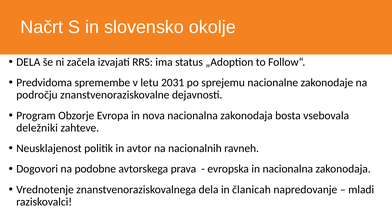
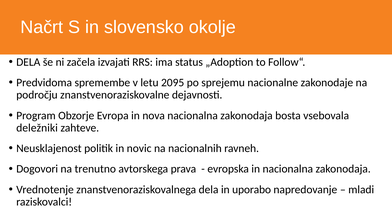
2031: 2031 -> 2095 (173, 82)
avtor: avtor -> novic (139, 148)
podobne: podobne -> trenutno (95, 169)
članicah: članicah -> uporabo (252, 189)
